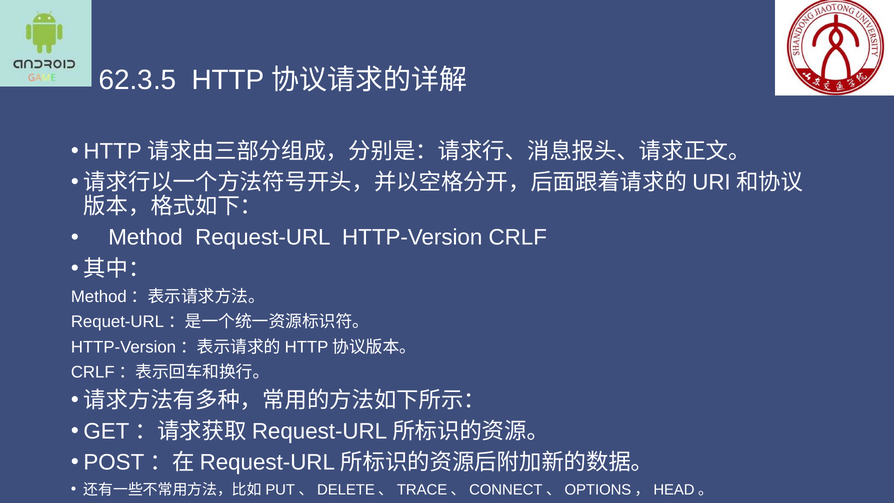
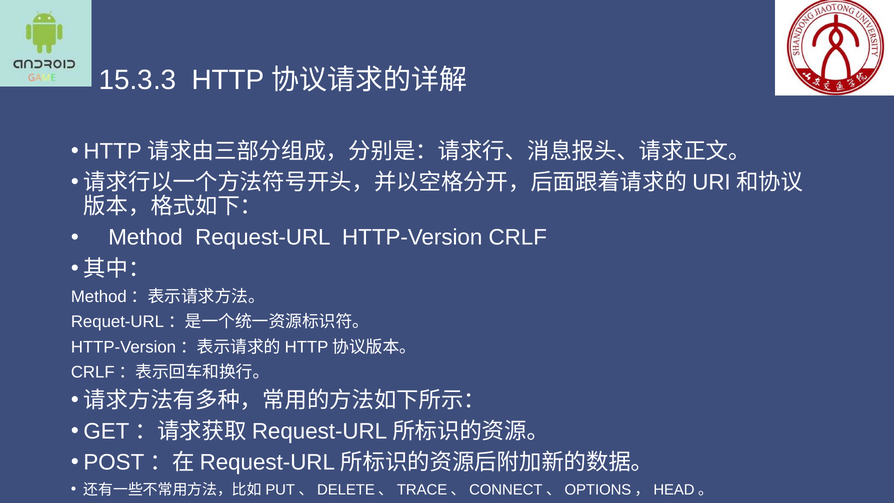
62.3.5: 62.3.5 -> 15.3.3 (137, 80)
